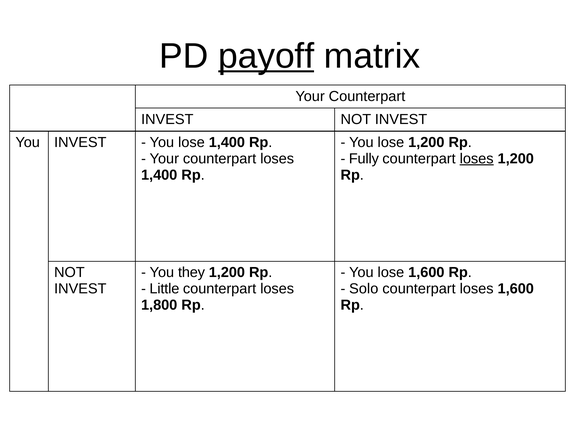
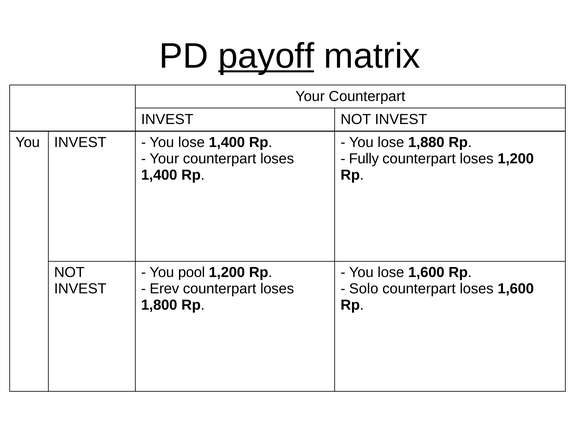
lose 1,200: 1,200 -> 1,880 (426, 142)
loses underline: present -> none (477, 159)
they: they -> pool (191, 273)
Little: Little -> Erev (164, 289)
